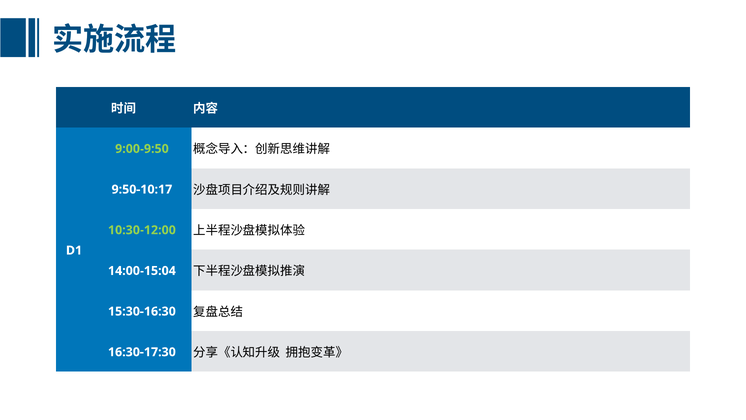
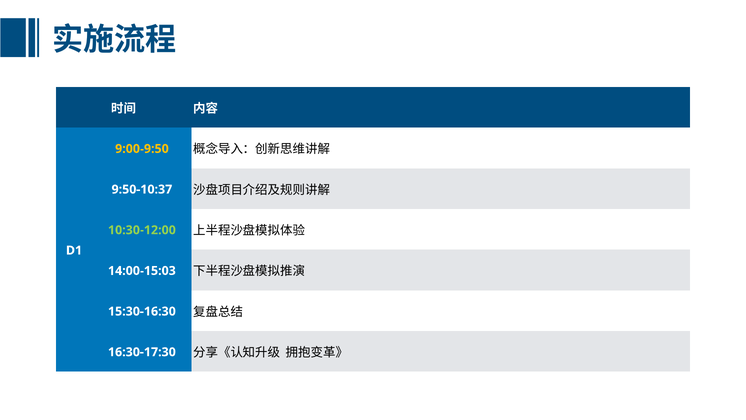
9:00-9:50 colour: light green -> yellow (142, 149)
9:50-10:17: 9:50-10:17 -> 9:50-10:37 (142, 189)
14:00-15:04: 14:00-15:04 -> 14:00-15:03 (142, 271)
